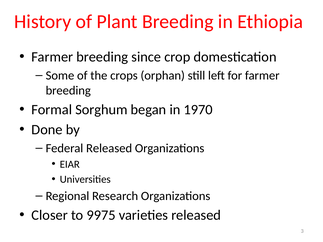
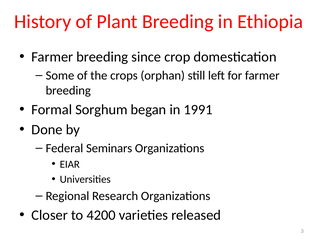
1970: 1970 -> 1991 (198, 110)
Federal Released: Released -> Seminars (109, 148)
9975: 9975 -> 4200 (101, 215)
